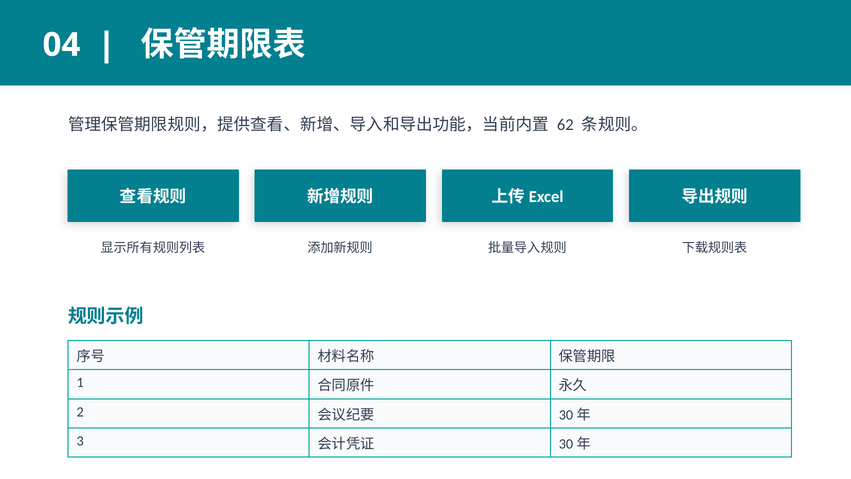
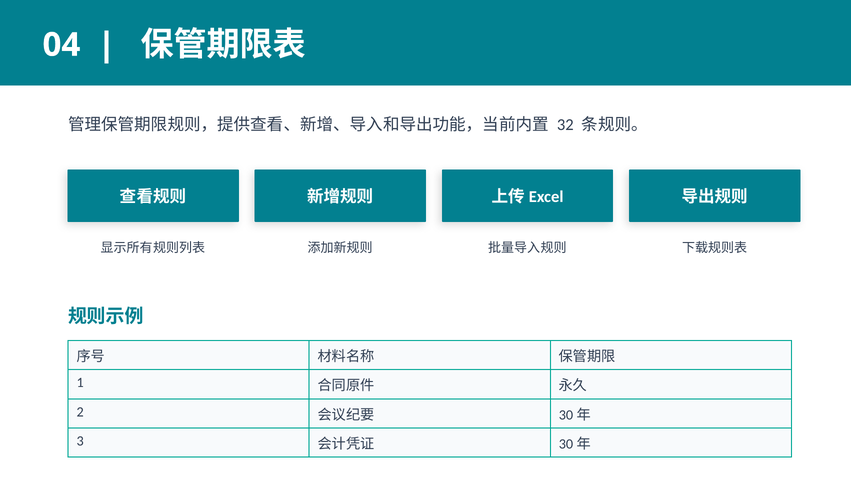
62: 62 -> 32 (565, 125)
